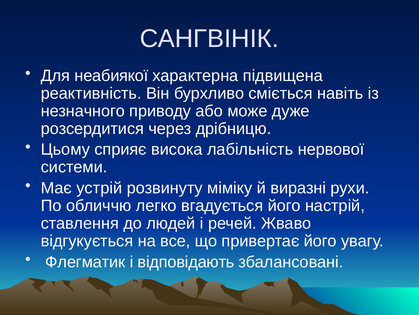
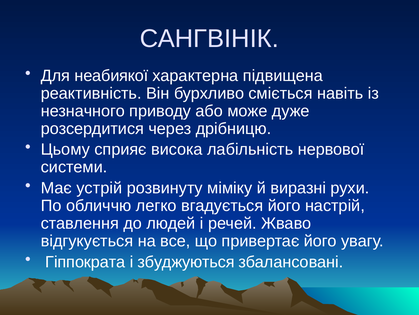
Флегматик: Флегматик -> Гіппократа (85, 261)
відповідають: відповідають -> збуджуються (186, 261)
